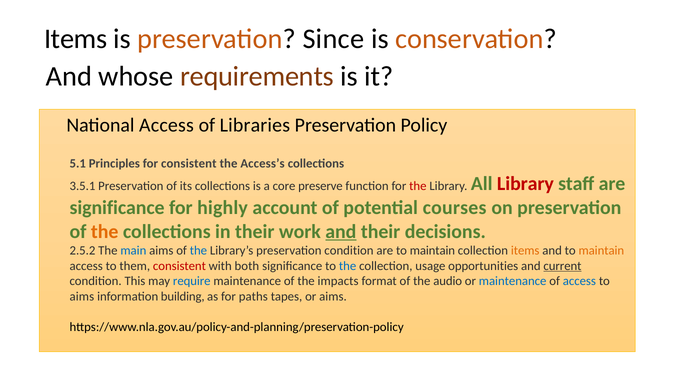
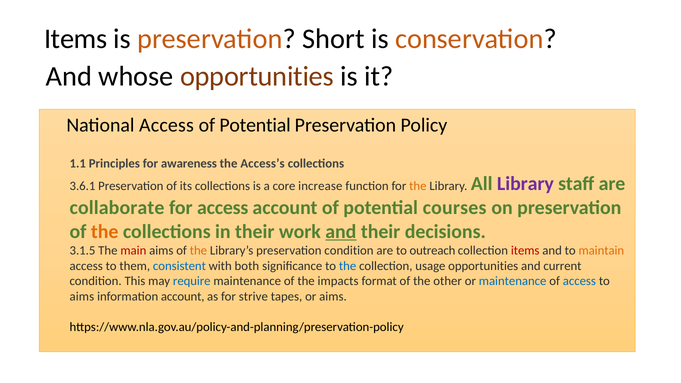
Since: Since -> Short (333, 39)
whose requirements: requirements -> opportunities (257, 77)
Libraries: Libraries -> Potential (255, 125)
5.1: 5.1 -> 1.1 (78, 164)
for consistent: consistent -> awareness (189, 164)
3.5.1: 3.5.1 -> 3.6.1 (82, 186)
preserve: preserve -> increase (320, 186)
the colour: red -> orange (418, 186)
Library colour: red -> purple (525, 184)
significance: significance -> collaborate (117, 208)
for highly: highly -> access (223, 208)
2.5.2: 2.5.2 -> 3.1.5 (82, 251)
main colour: blue -> red (133, 251)
the colour: blue -> orange (198, 251)
are to maintain: maintain -> outreach (432, 251)
items colour: orange -> red (525, 251)
consistent colour: red -> blue (179, 266)
current underline: present -> none (562, 266)
audio: audio -> other (448, 281)
information building: building -> account (183, 297)
paths: paths -> strive (253, 297)
